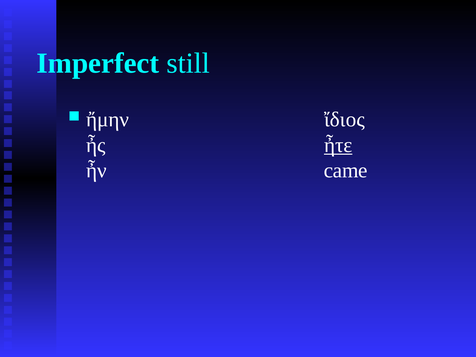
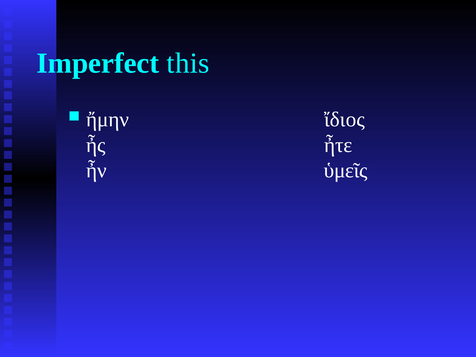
still: still -> this (188, 63)
ἦτε underline: present -> none (338, 145)
came: came -> ὑμεῖς (346, 170)
